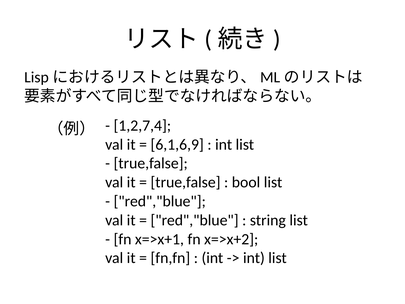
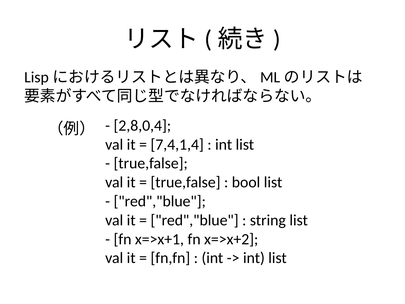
1,2,7,4: 1,2,7,4 -> 2,8,0,4 (142, 125)
6,1,6,9: 6,1,6,9 -> 7,4,1,4 (177, 144)
